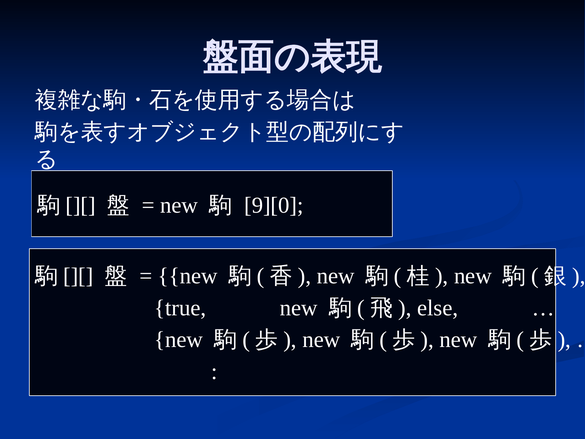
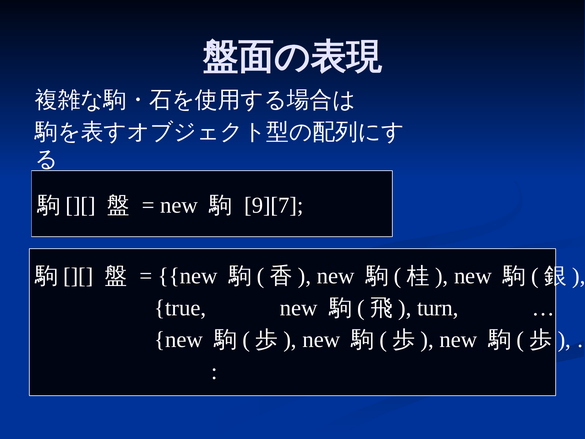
9][0: 9][0 -> 9][7 (274, 205)
else: else -> turn (438, 308)
